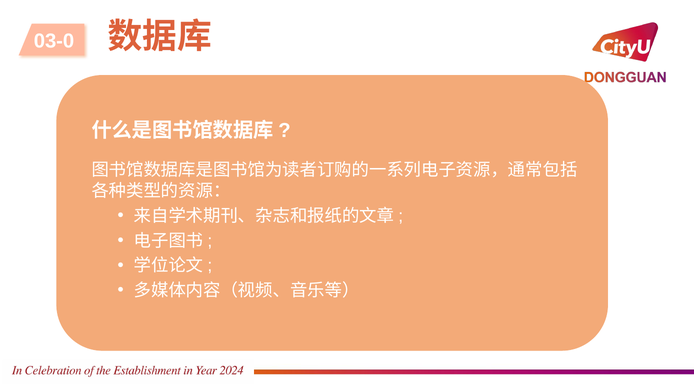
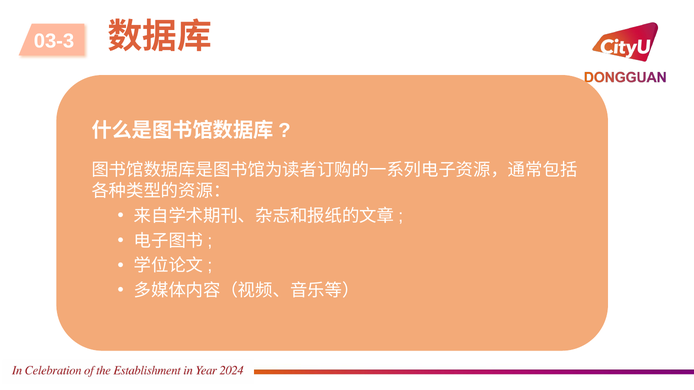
03-0: 03-0 -> 03-3 (54, 41)
